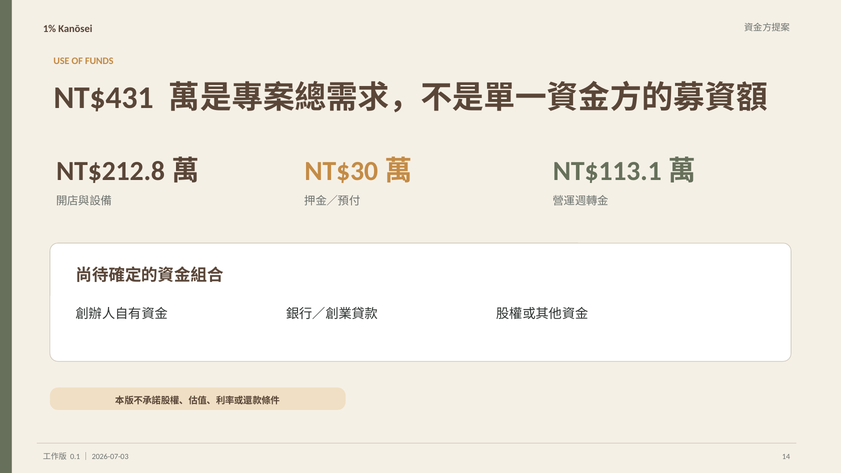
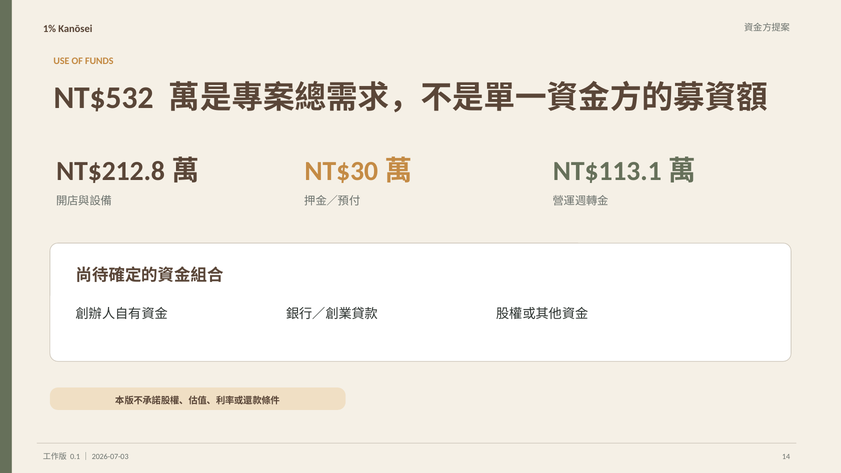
NT$431: NT$431 -> NT$532 (104, 98)
